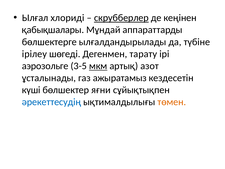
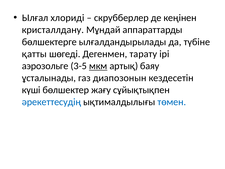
скрубберлер underline: present -> none (121, 18)
қабықшалары: қабықшалары -> кристаллдану (53, 30)
ірілеу: ірілеу -> қатты (34, 54)
азот: азот -> баяу (150, 66)
ажыратамыз: ажыратамыз -> диапозонын (120, 78)
яғни: яғни -> жағу (101, 90)
төмен colour: orange -> blue (172, 102)
